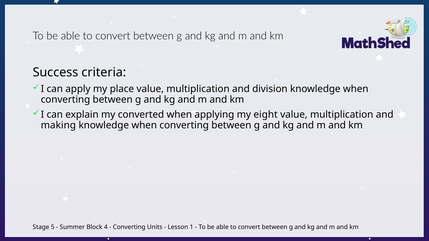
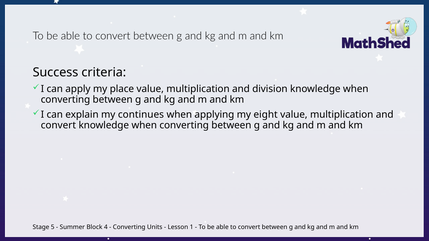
converted: converted -> continues (141, 115)
making: making -> convert (58, 125)
